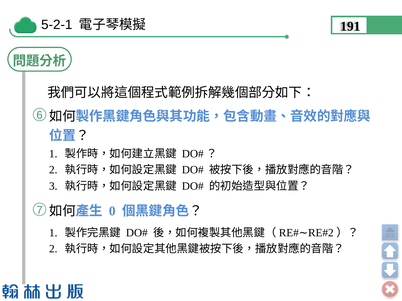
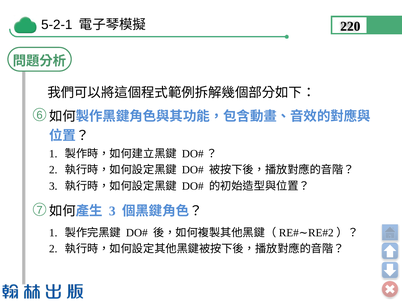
191: 191 -> 220 (350, 26)
0: 0 -> 3 (112, 212)
